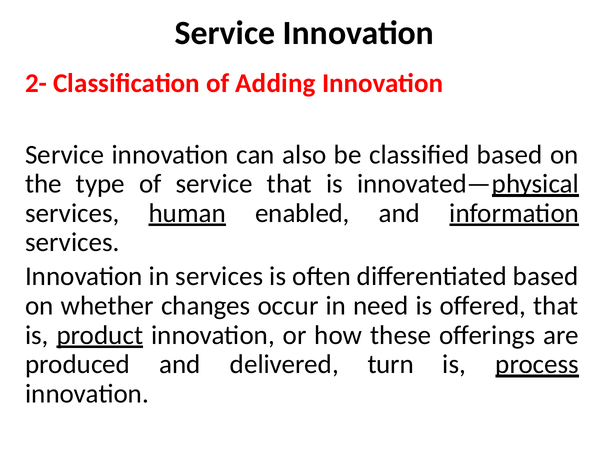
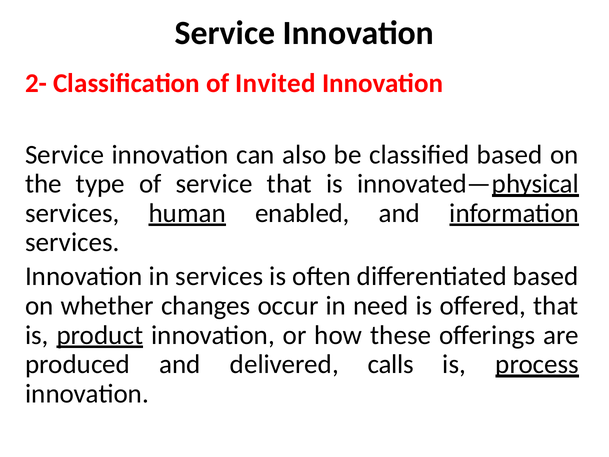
Adding: Adding -> Invited (276, 83)
turn: turn -> calls (391, 364)
